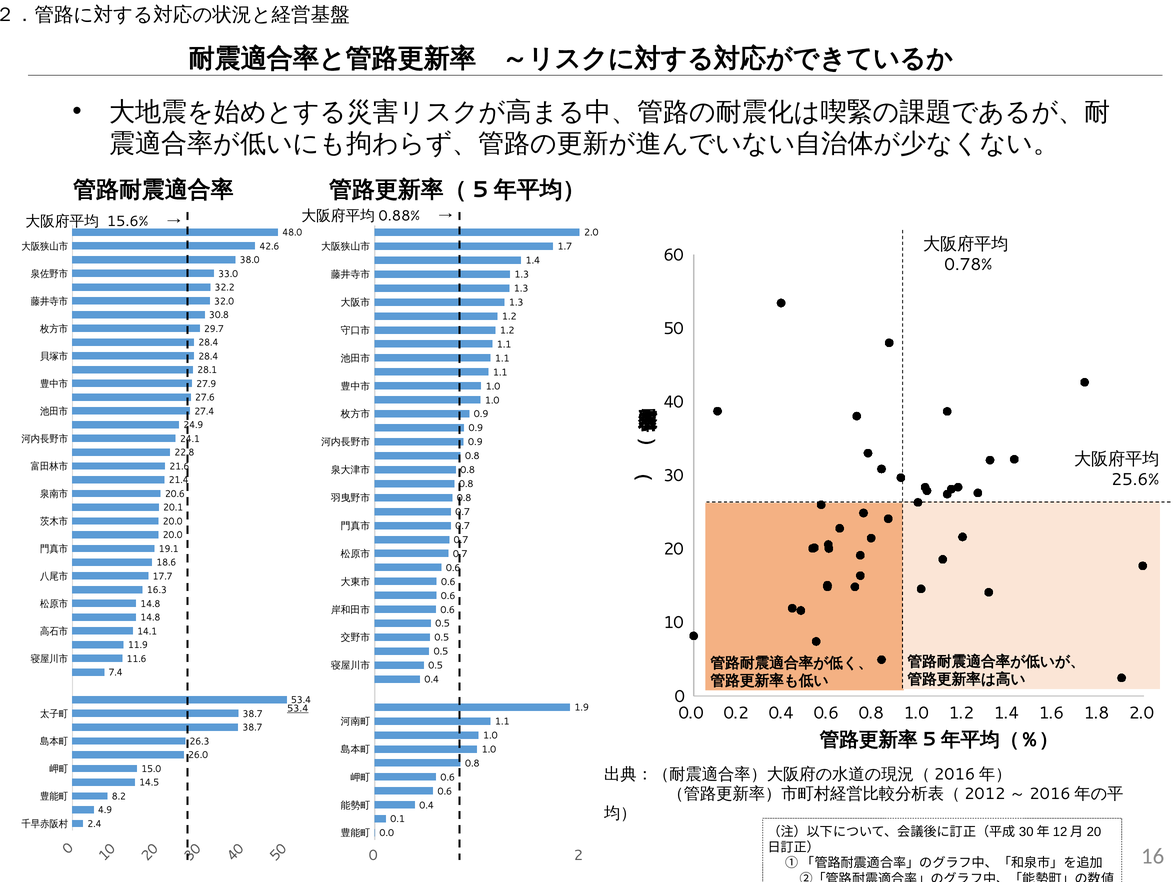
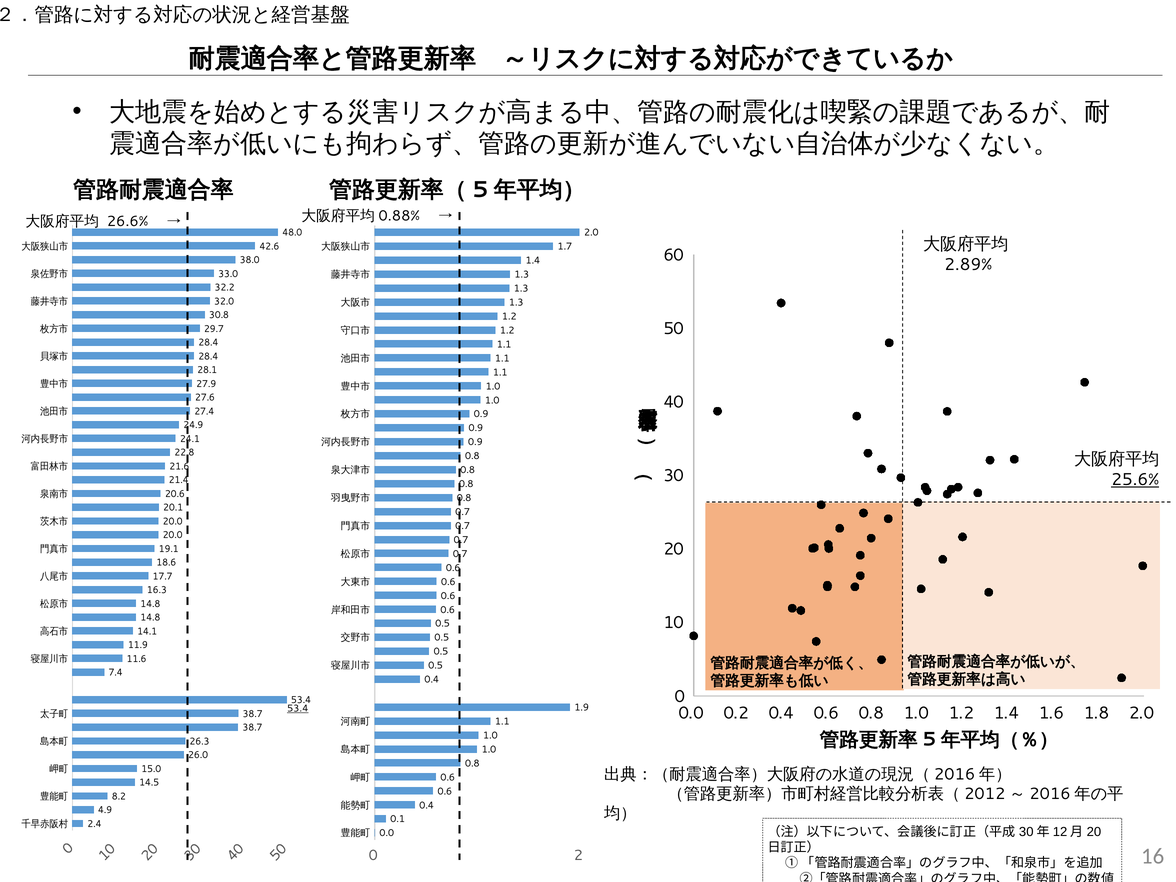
15.6%: 15.6% -> 26.6% (128, 222)
0.78%: 0.78% -> 2.89% (968, 265)
25.6% underline: none -> present (1135, 479)
